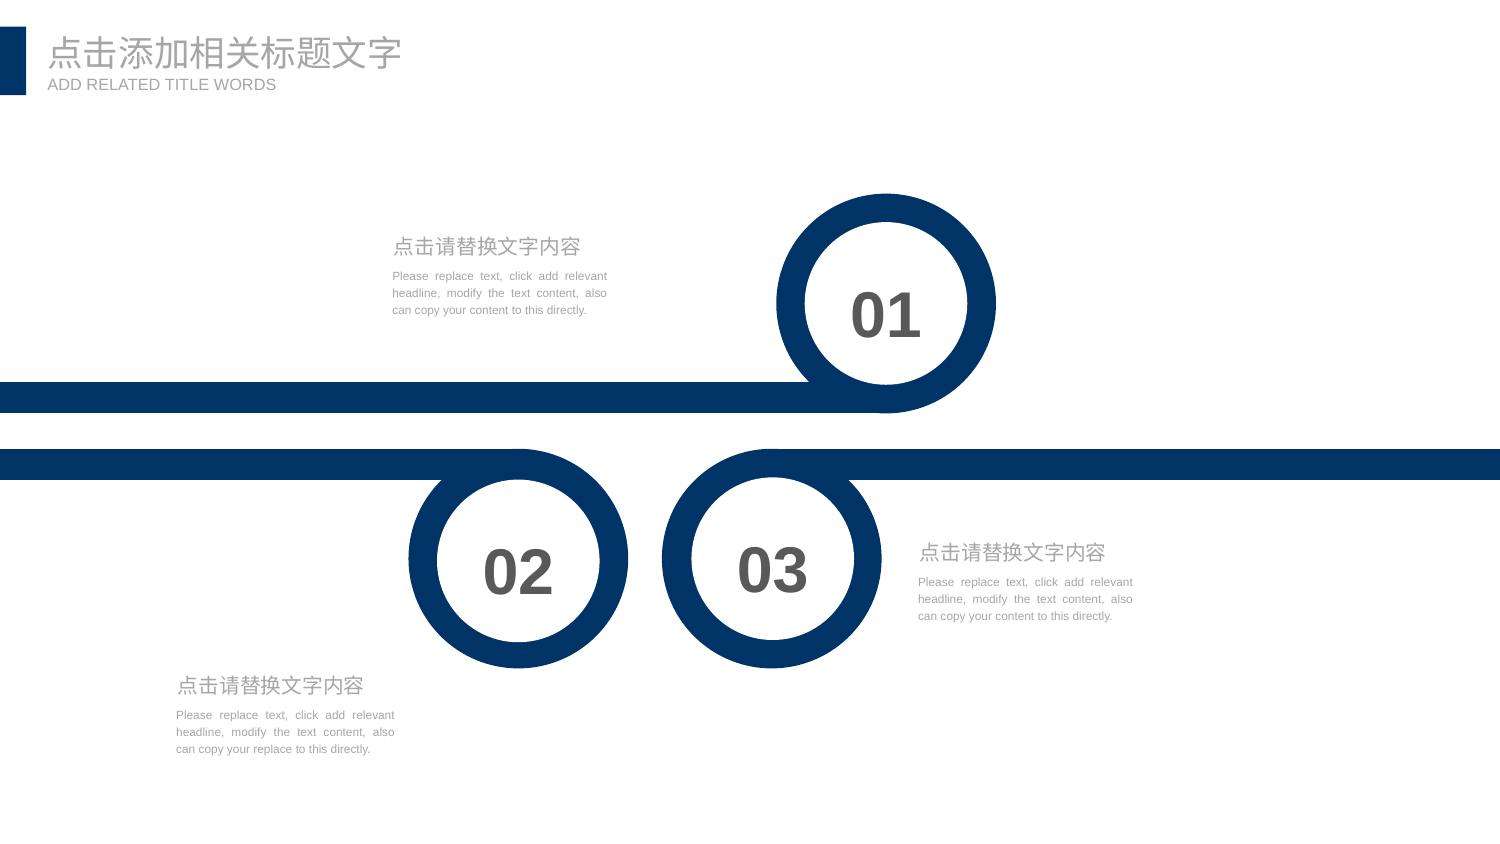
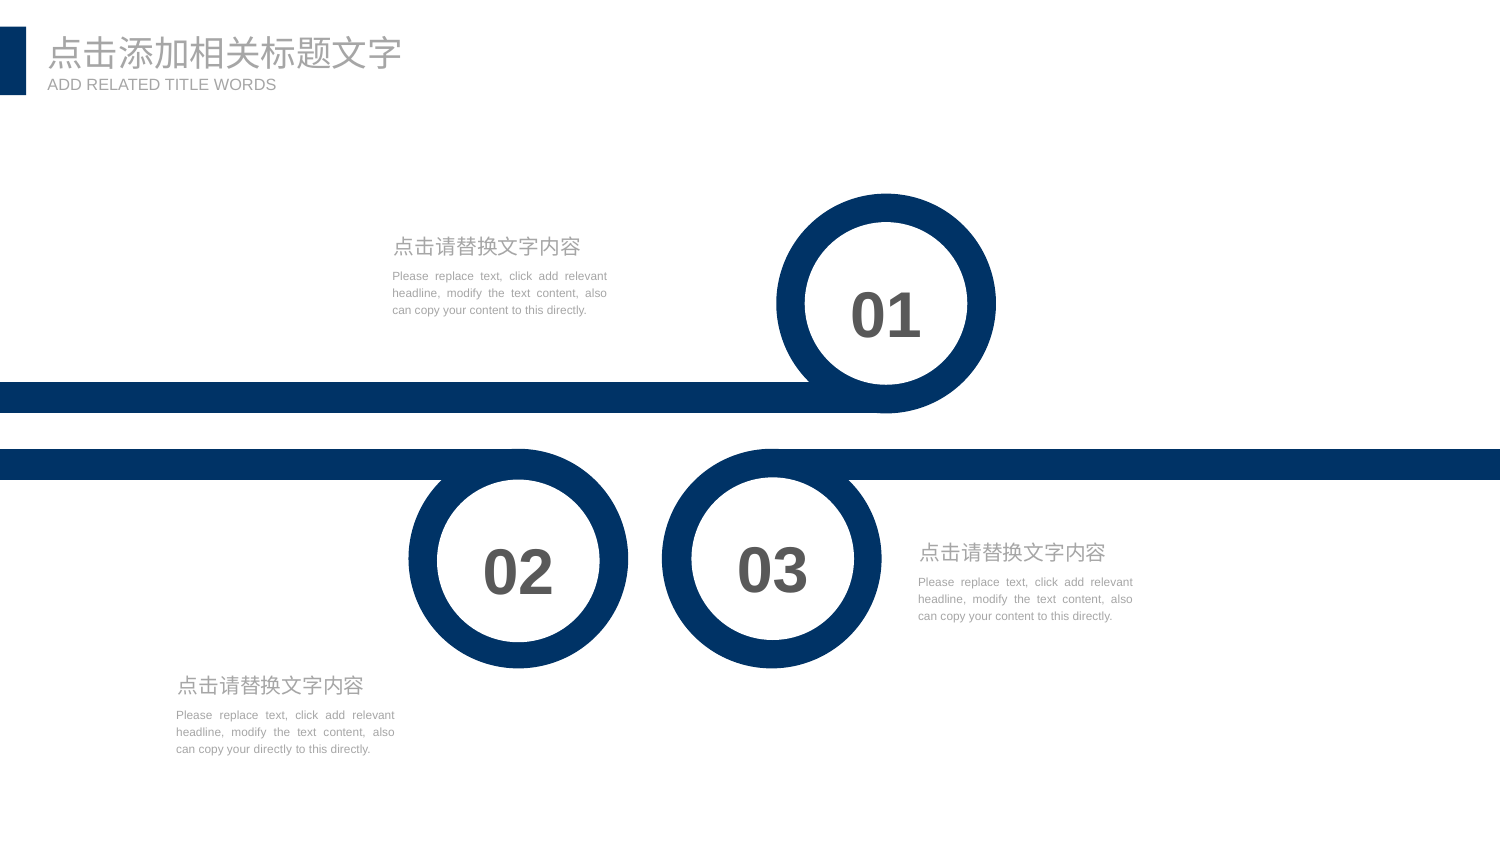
your replace: replace -> directly (273, 749)
